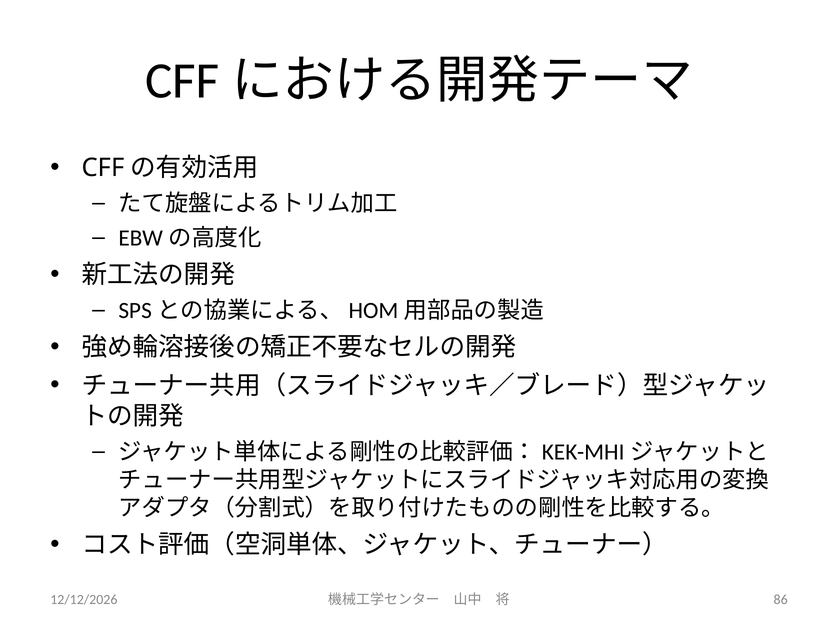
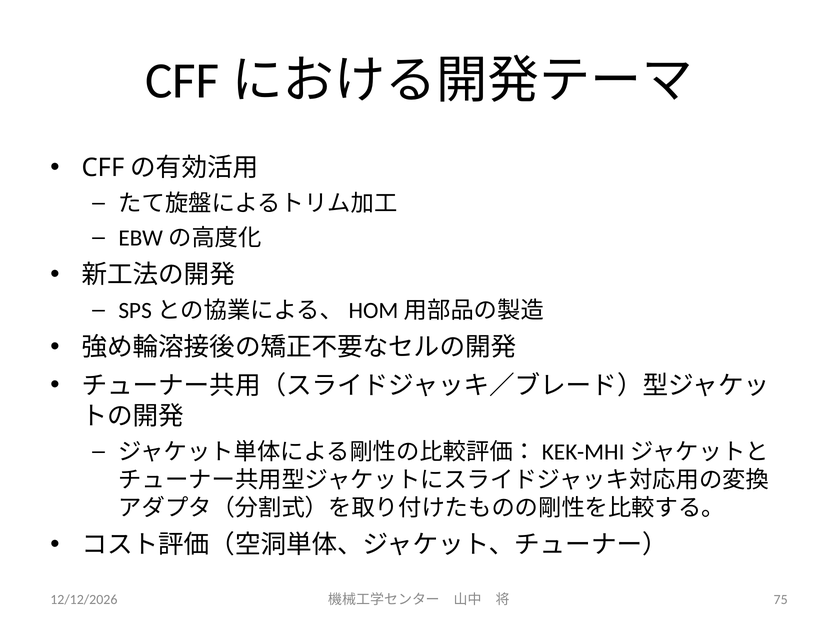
86: 86 -> 75 (781, 600)
